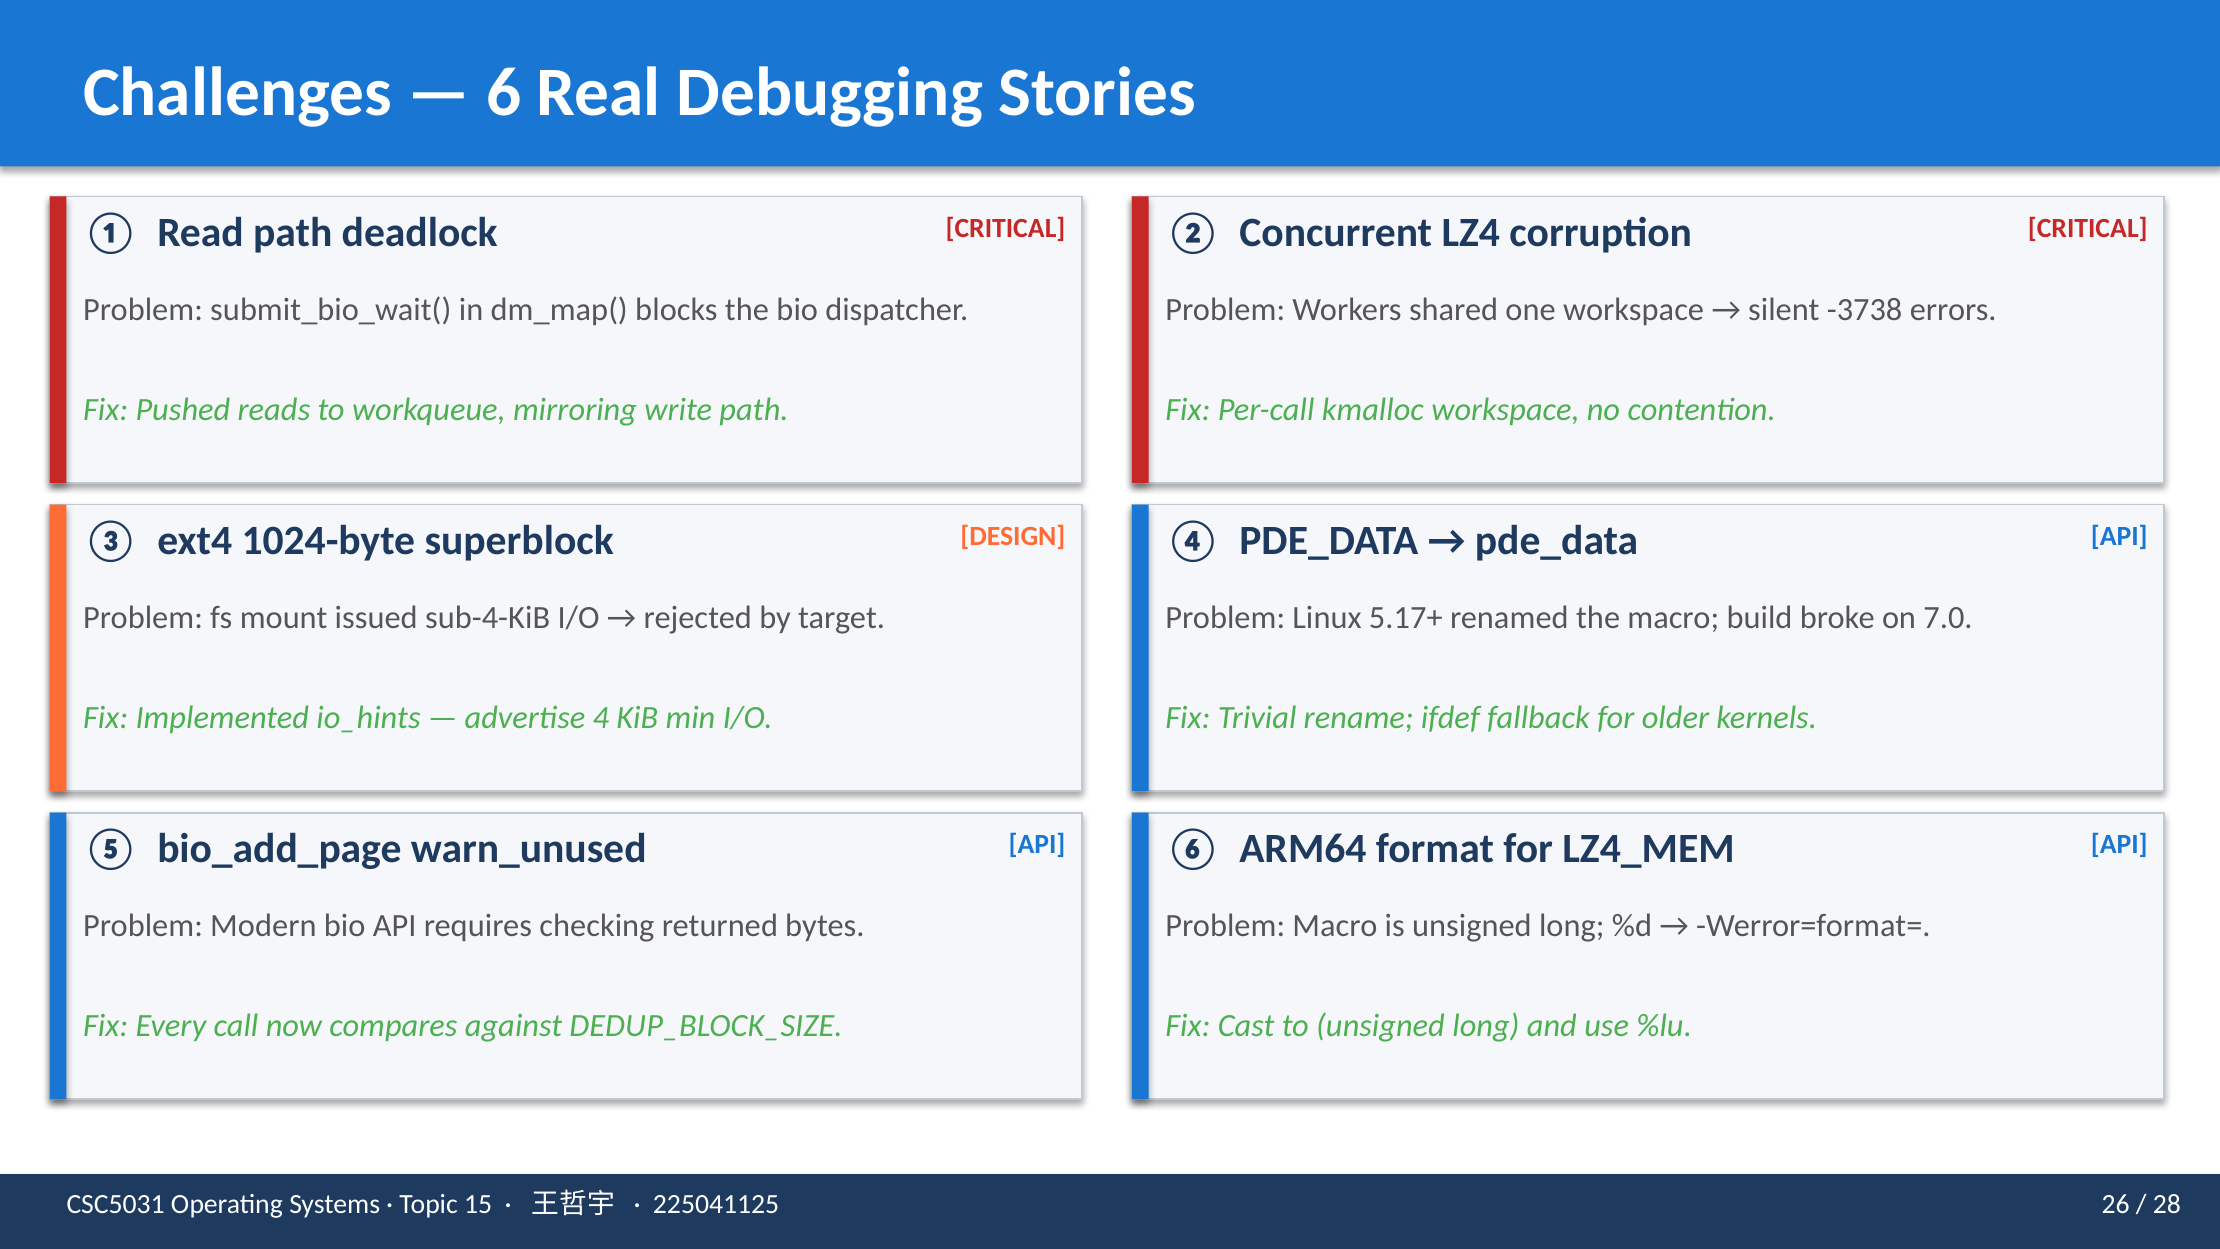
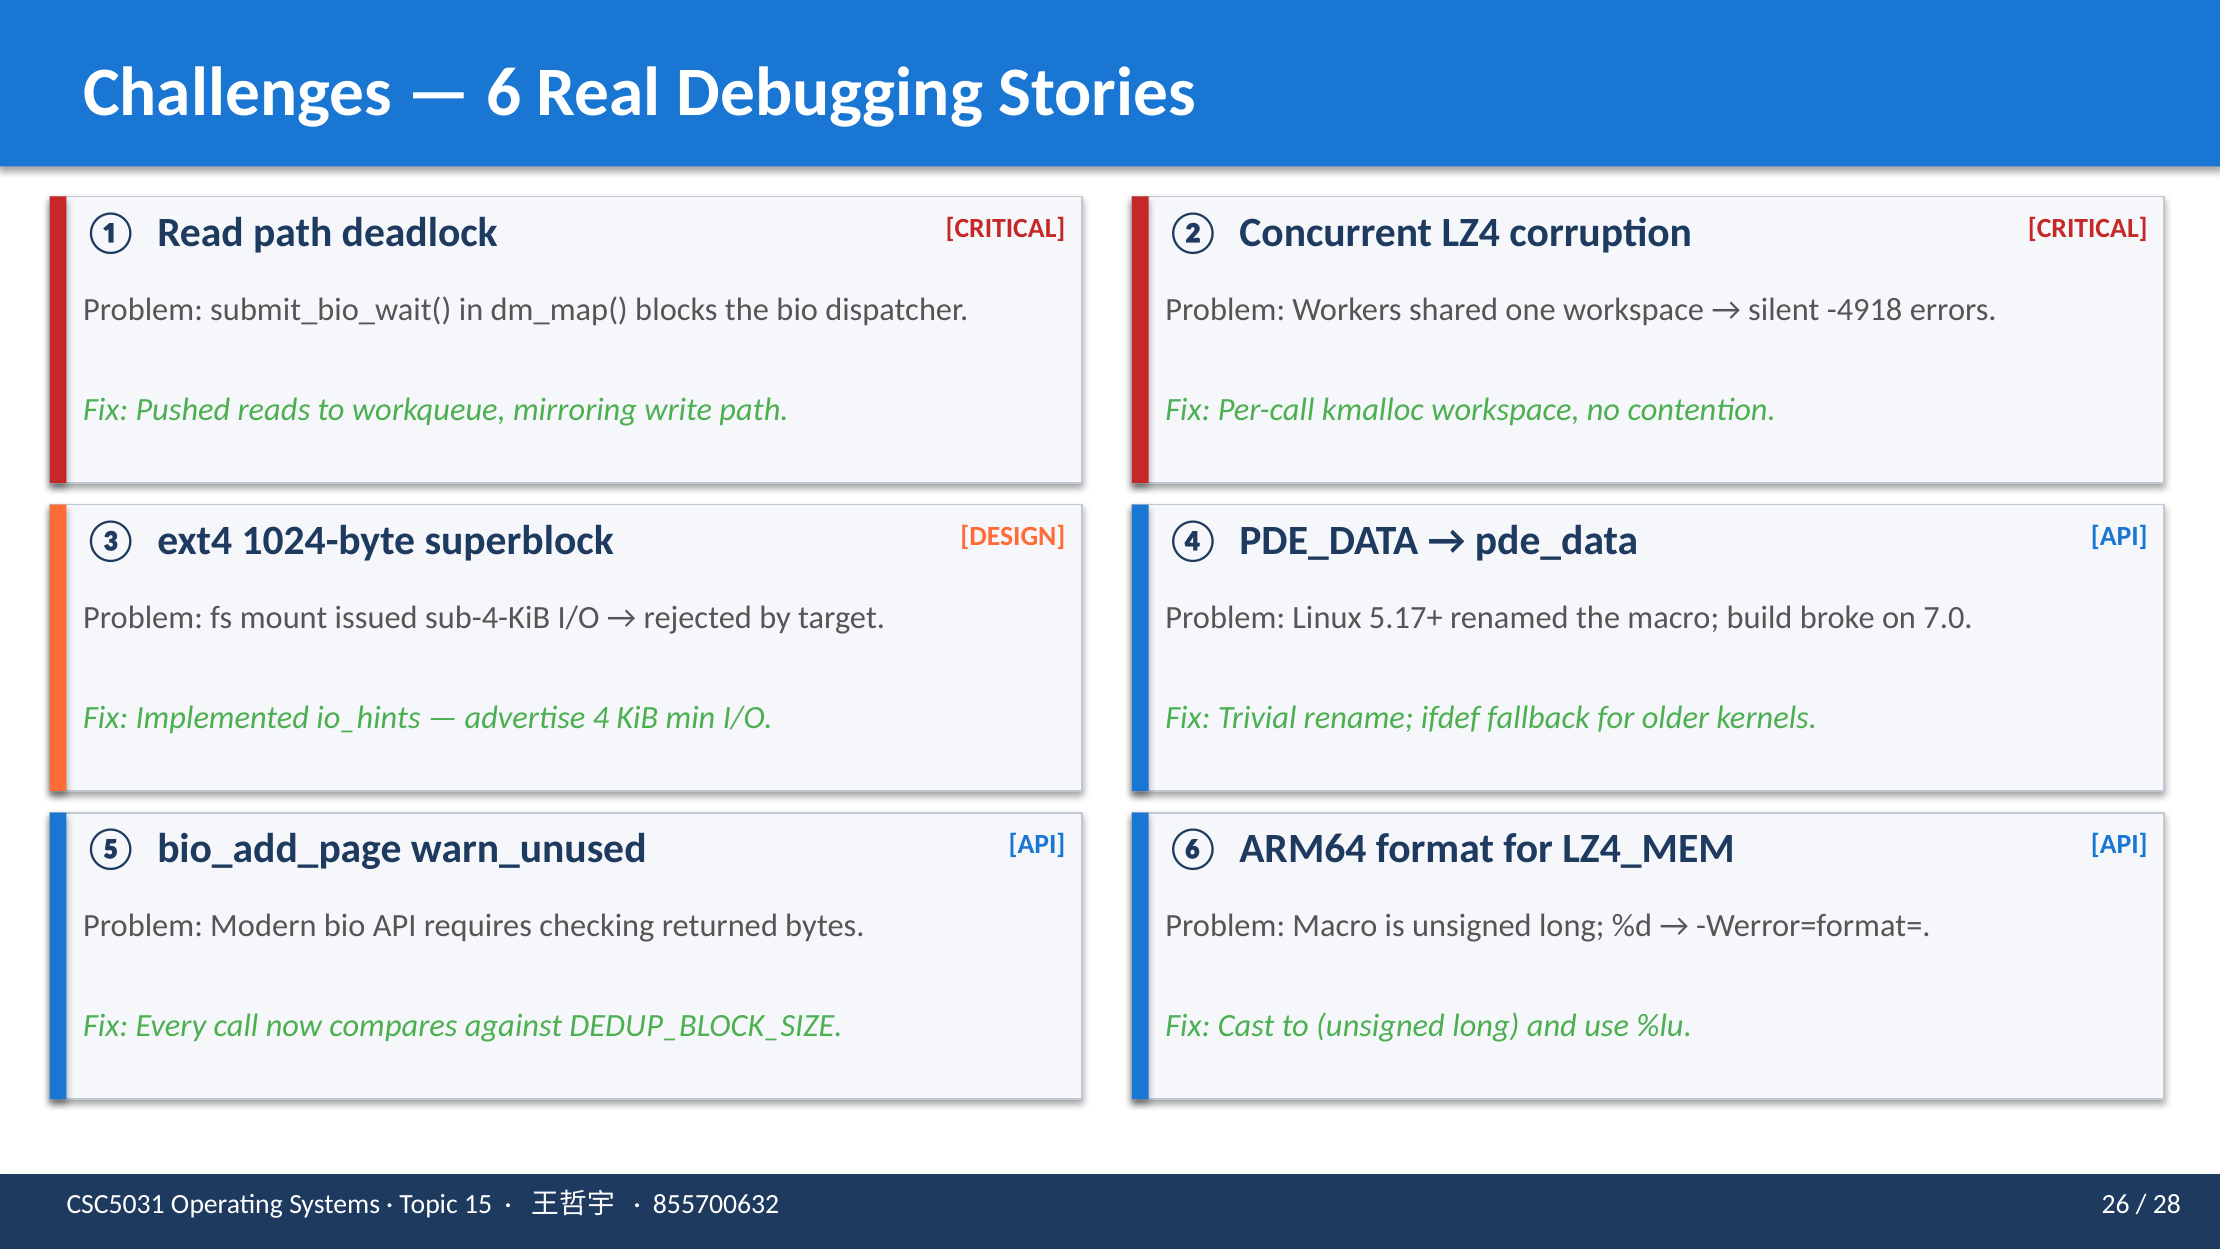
-3738: -3738 -> -4918 (1865, 310)
225041125: 225041125 -> 855700632 (716, 1204)
